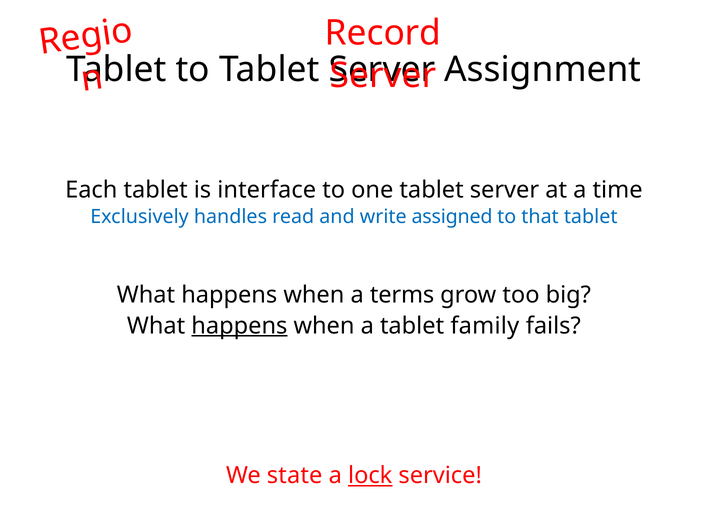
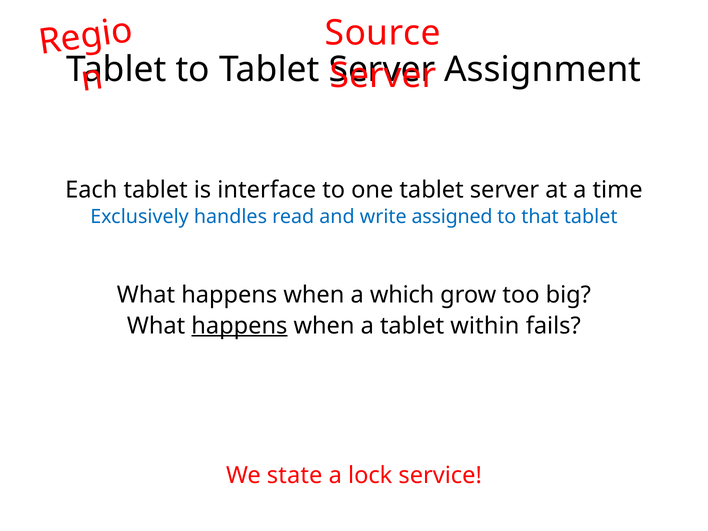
Record: Record -> Source (383, 33)
terms: terms -> which (402, 295)
family: family -> within (485, 326)
lock underline: present -> none (370, 475)
